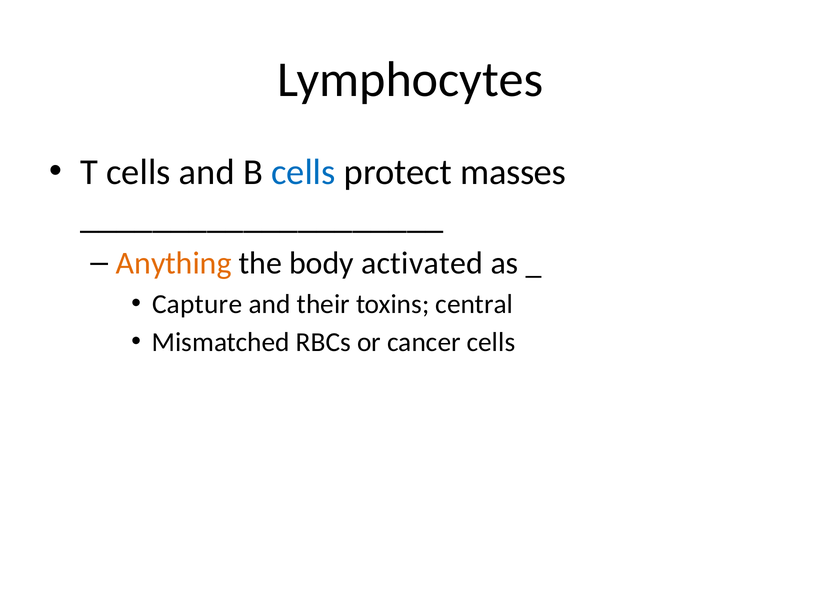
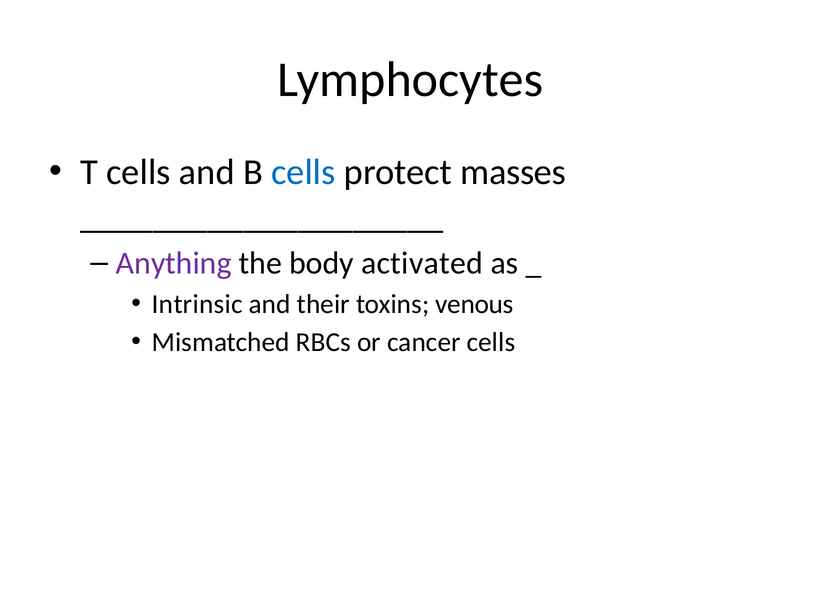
Anything colour: orange -> purple (174, 263)
Capture: Capture -> Intrinsic (197, 304)
central: central -> venous (474, 304)
